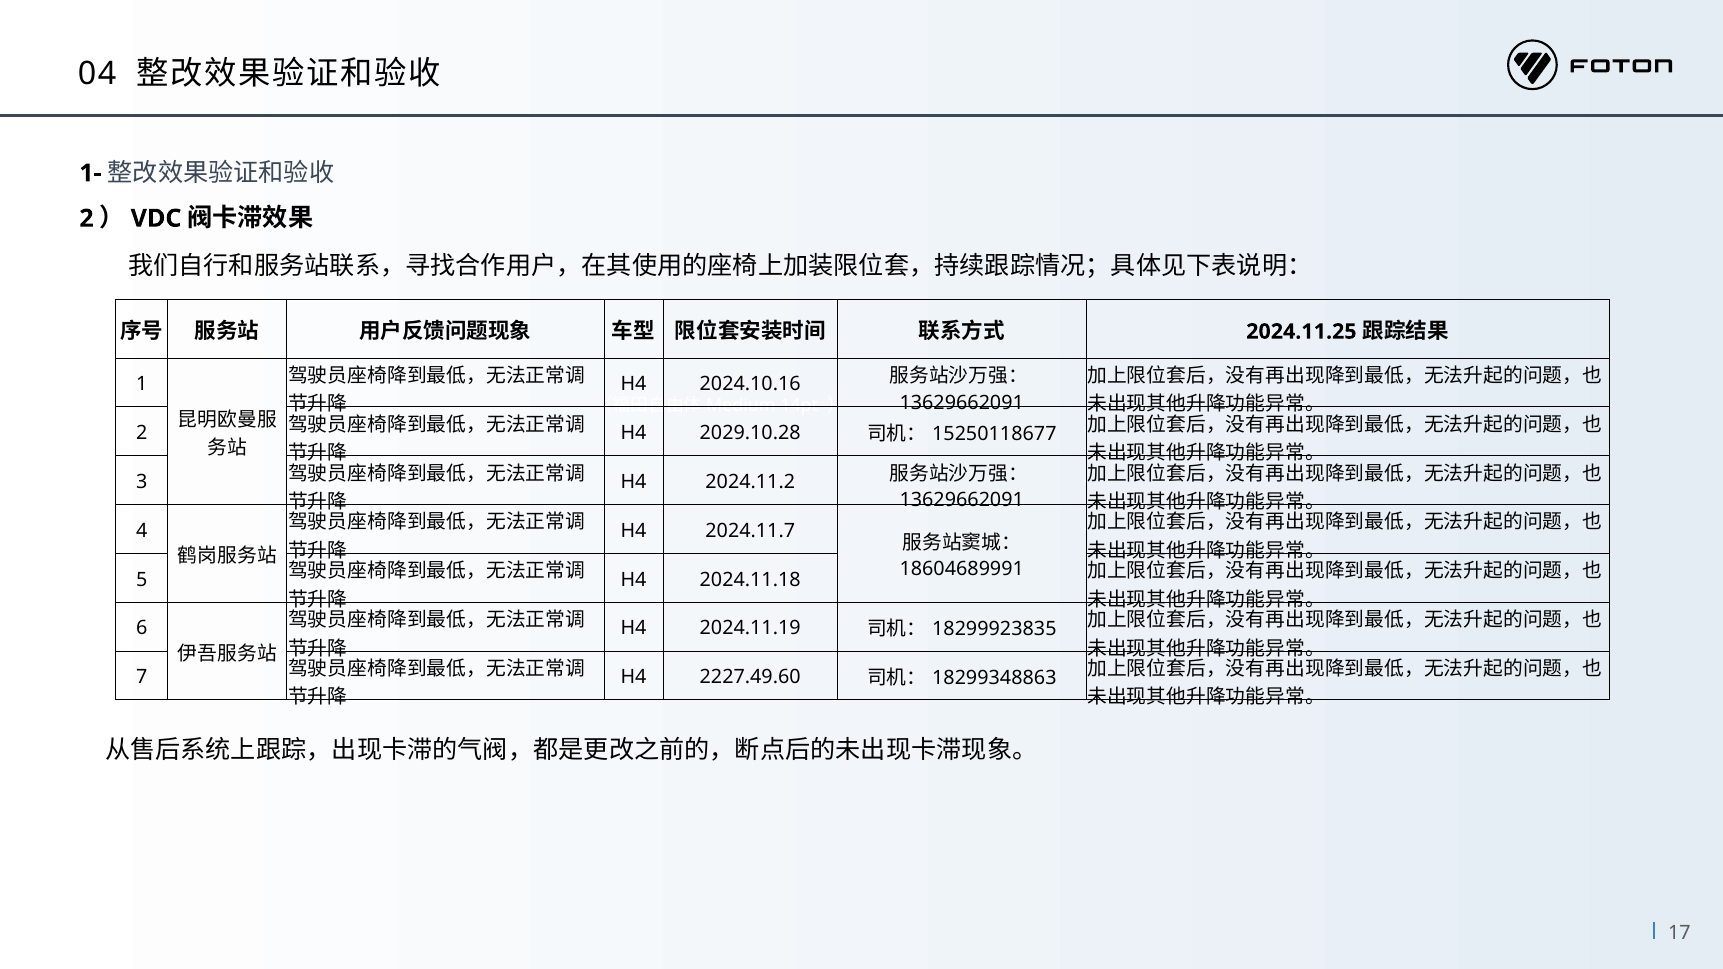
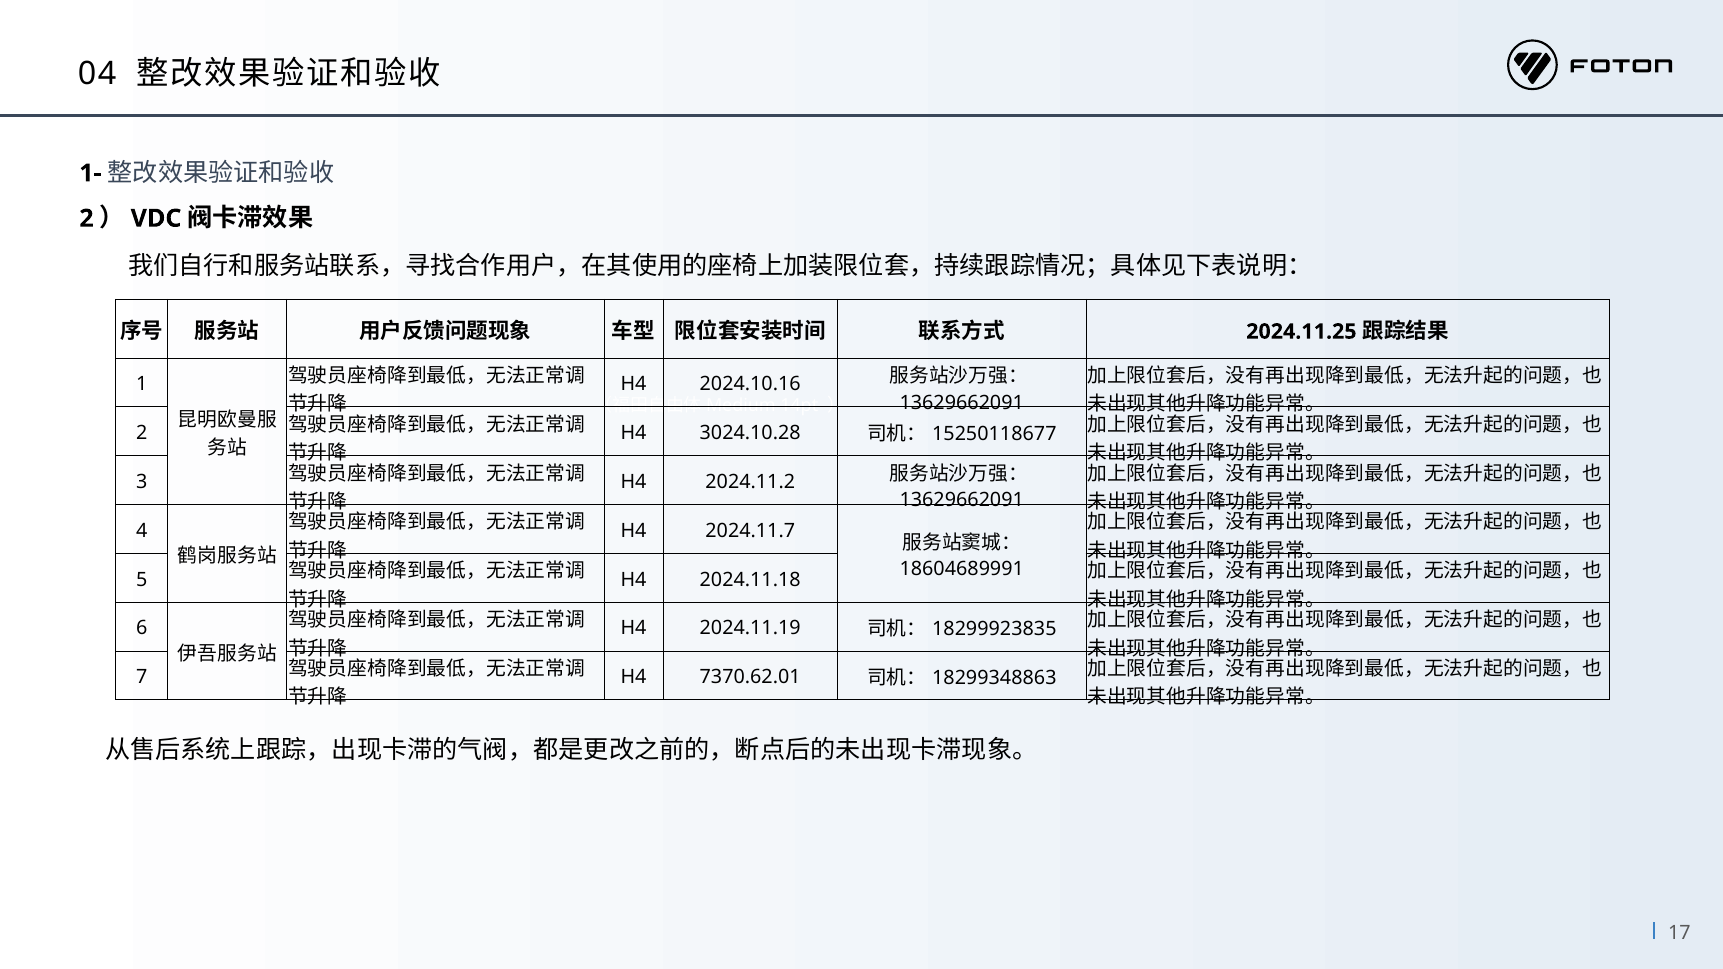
2029.10.28: 2029.10.28 -> 3024.10.28 (750, 433)
2227.49.60: 2227.49.60 -> 7370.62.01 (750, 677)
